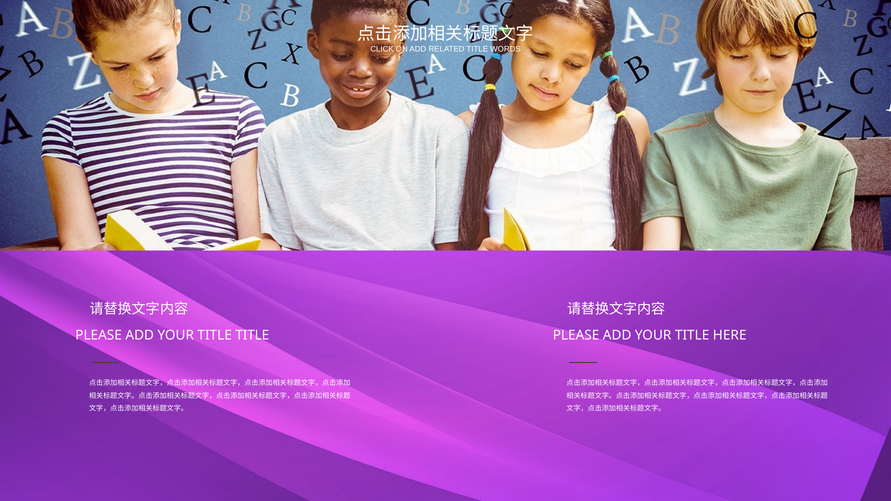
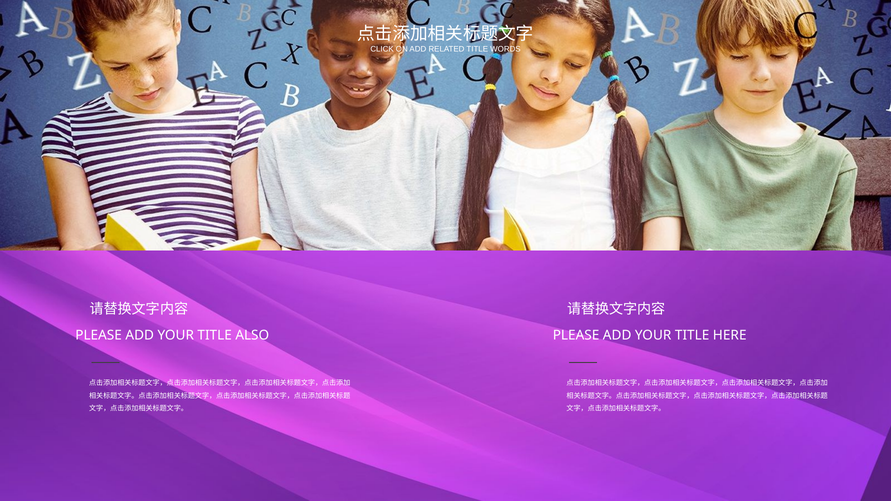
TITLE TITLE: TITLE -> ALSO (252, 335)
